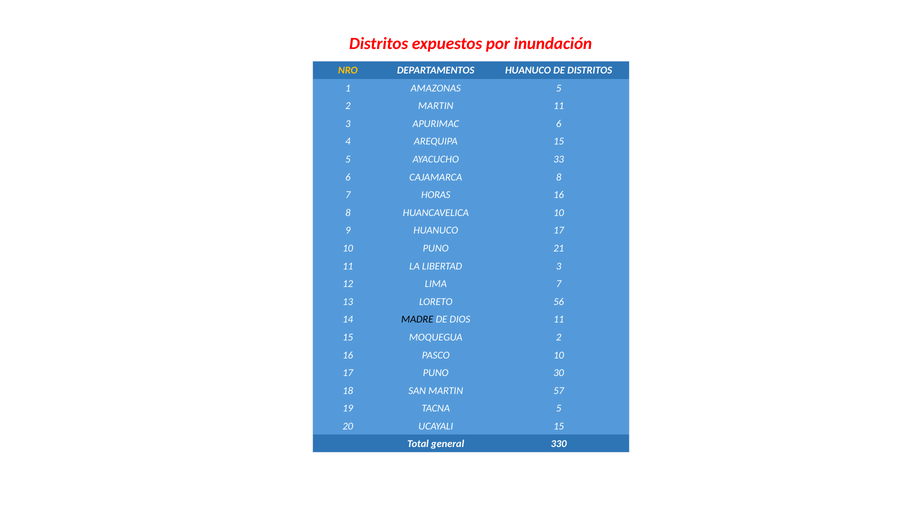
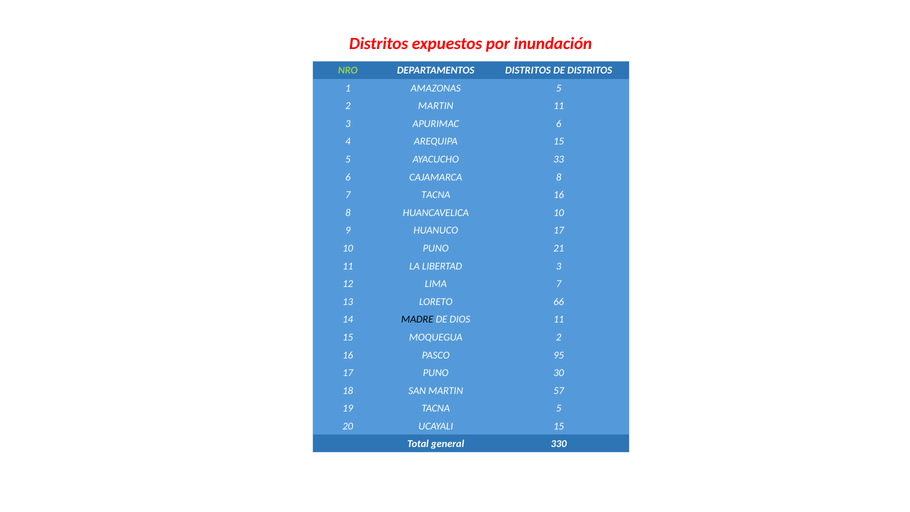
NRO colour: yellow -> light green (348, 70)
DEPARTAMENTOS HUANUCO: HUANUCO -> DISTRITOS (528, 70)
7 HORAS: HORAS -> TACNA (436, 195)
56: 56 -> 66 (559, 302)
PASCO 10: 10 -> 95 (559, 355)
